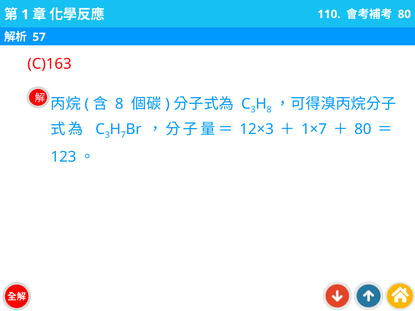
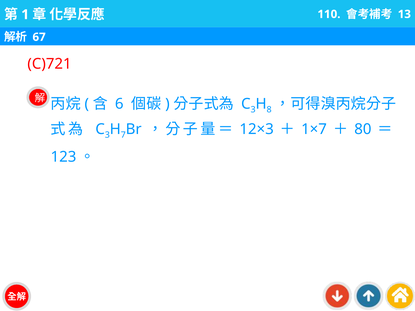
80: 80 -> 13 (404, 14)
57: 57 -> 67 (39, 37)
C)163: C)163 -> C)721 (50, 64)
8: 8 -> 6 (119, 104)
